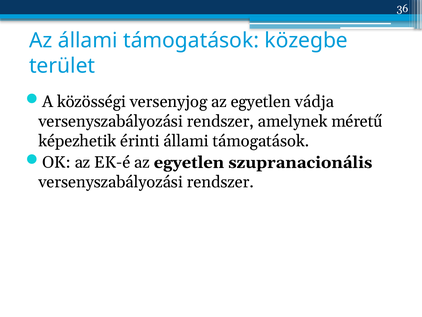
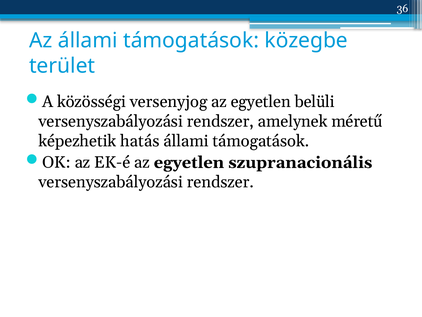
vádja: vádja -> belüli (315, 102)
érinti: érinti -> hatás (140, 141)
